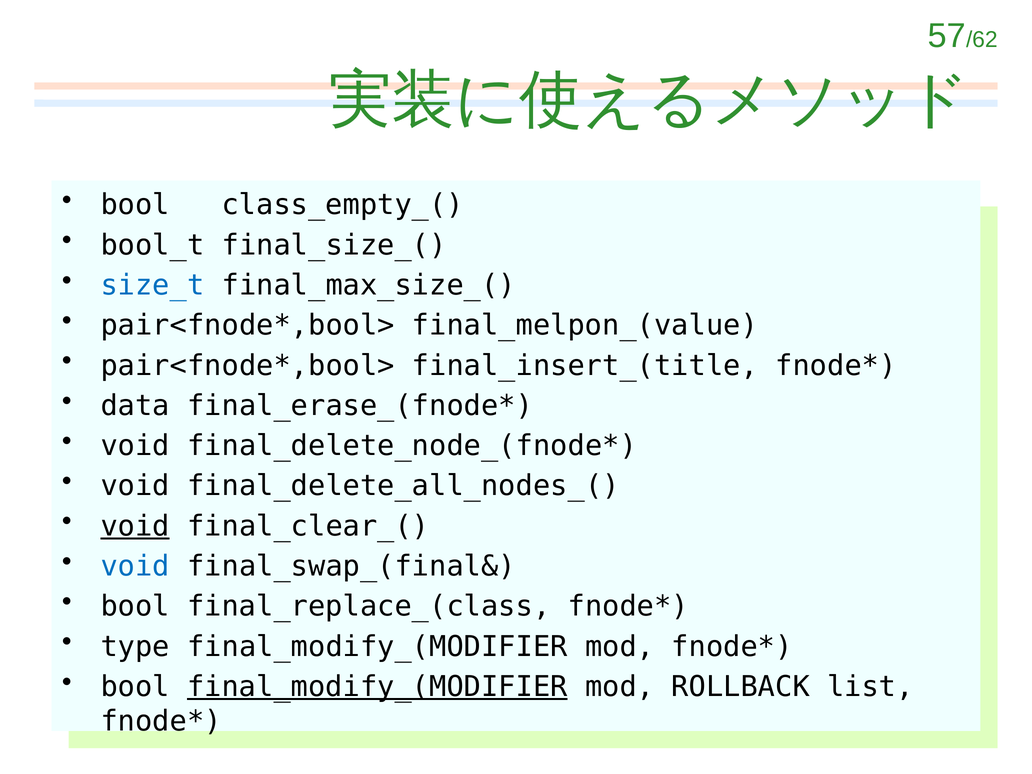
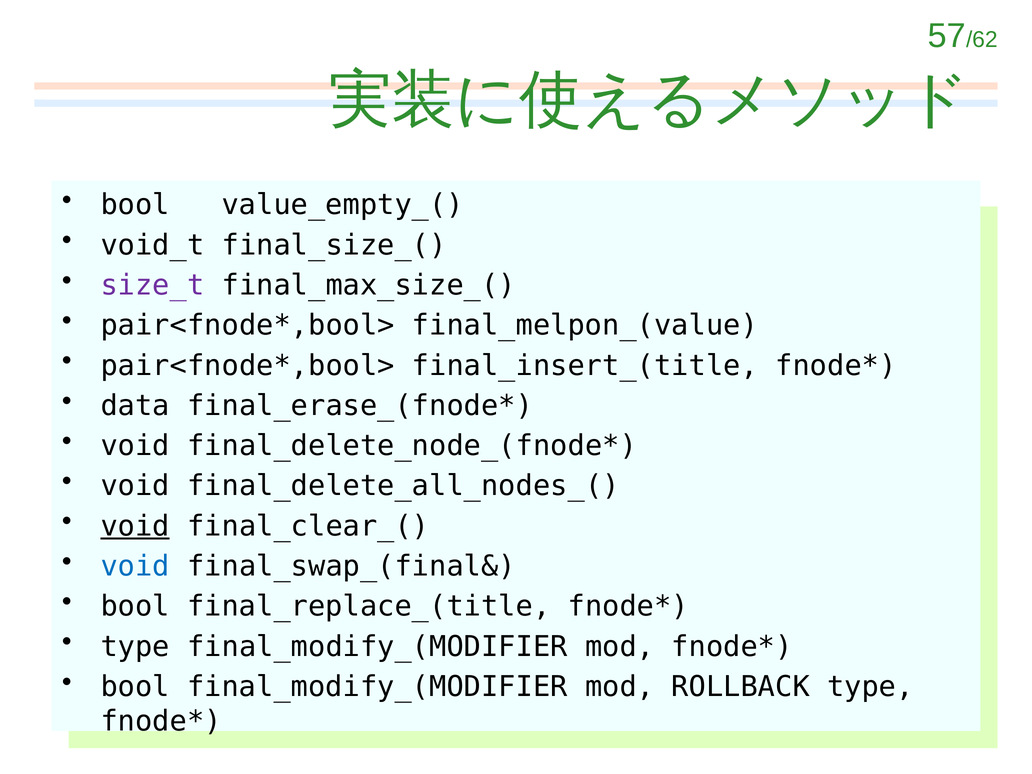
class_empty_(: class_empty_( -> value_empty_( (343, 205)
bool_t: bool_t -> void_t (152, 245)
size_t colour: blue -> purple (152, 285)
final_replace_(class: final_replace_(class -> final_replace_(title (369, 606)
final_modify_(MODIFIER underline: present -> none (377, 687)
ROLLBACK list: list -> type (870, 687)
